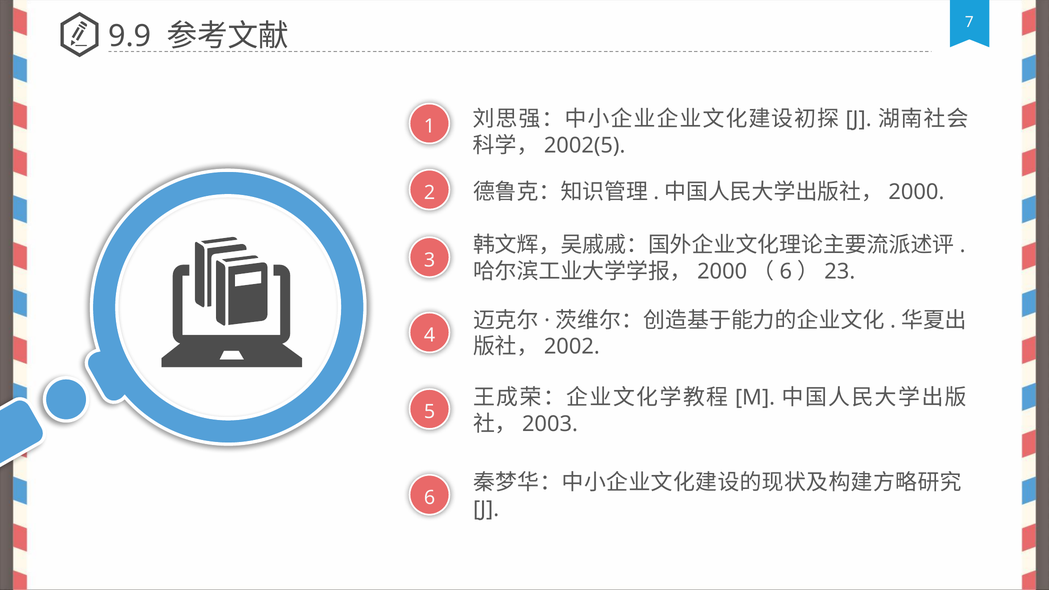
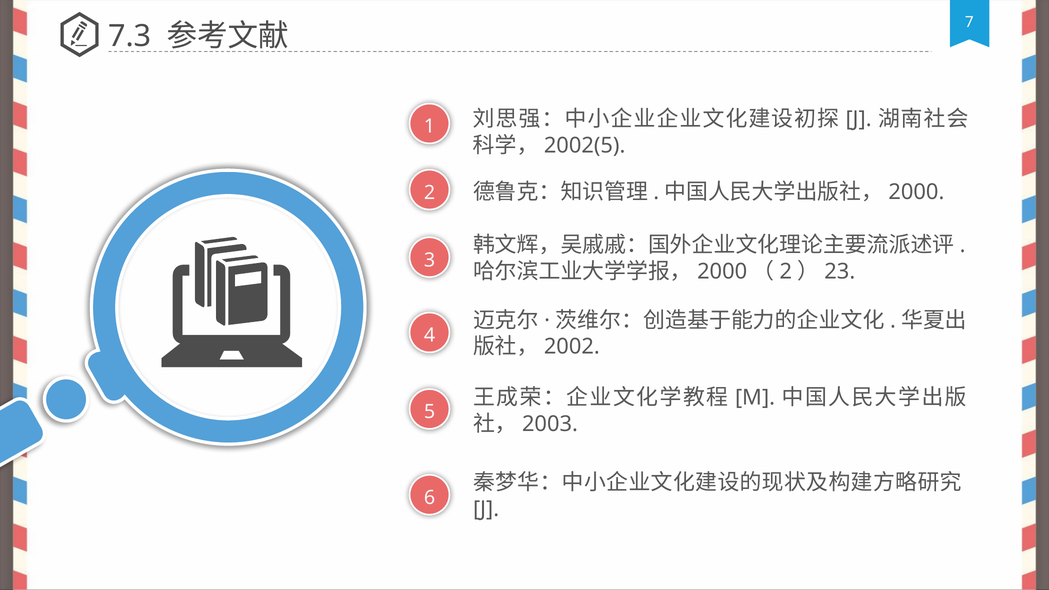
9.9: 9.9 -> 7.3 (130, 36)
6: 6 -> 2 (786, 271)
